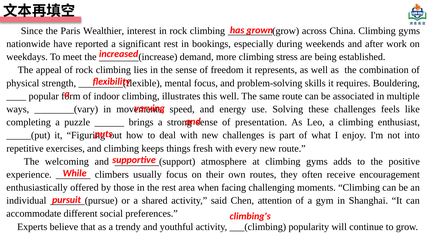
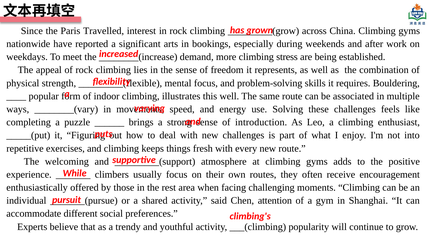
Wealthier: Wealthier -> Travelled (104, 31)
significant rest: rest -> arts (171, 44)
presentation: presentation -> introduction (261, 122)
